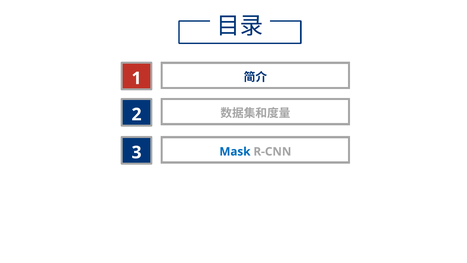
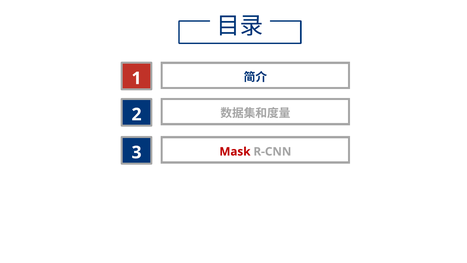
Mask colour: blue -> red (235, 151)
